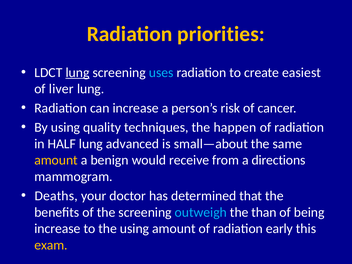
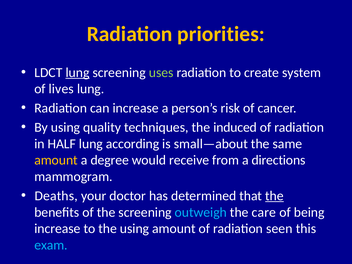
uses colour: light blue -> light green (161, 73)
easiest: easiest -> system (302, 73)
liver: liver -> lives (61, 89)
happen: happen -> induced (235, 127)
advanced: advanced -> according (133, 144)
benign: benign -> degree (110, 160)
the underline: none -> present (274, 196)
than: than -> care (264, 212)
early: early -> seen (279, 229)
exam colour: yellow -> light blue (51, 245)
